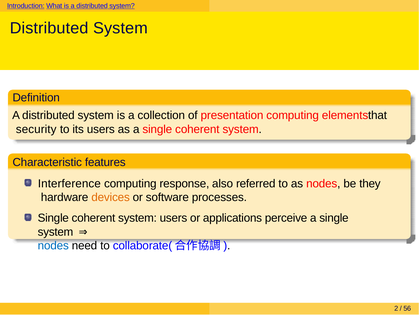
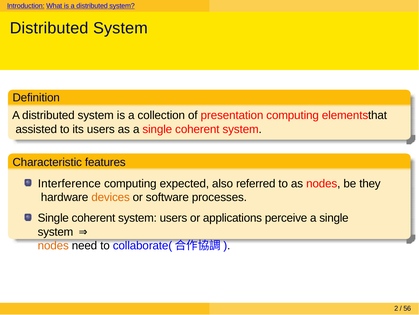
security: security -> assisted (36, 129)
response: response -> expected (184, 183)
nodes colour: blue -> orange (53, 245)
